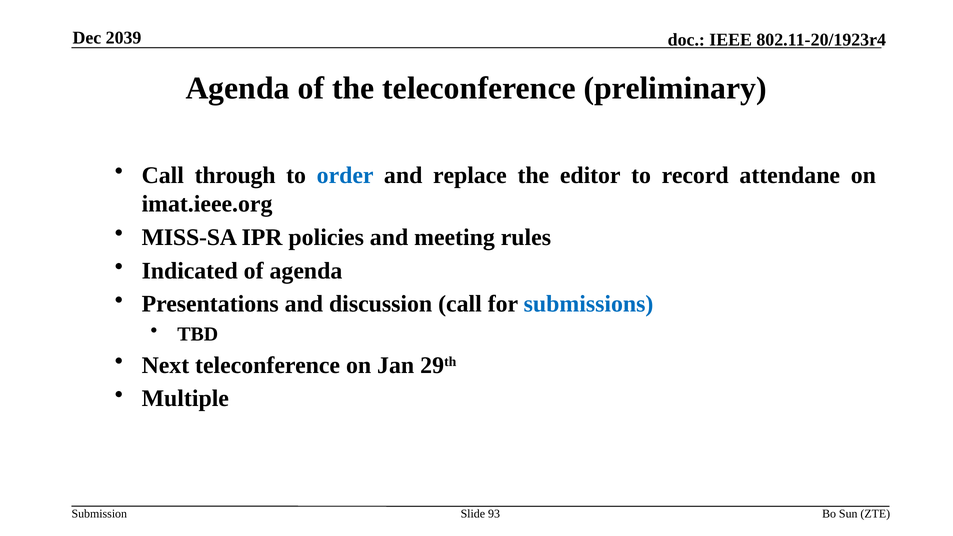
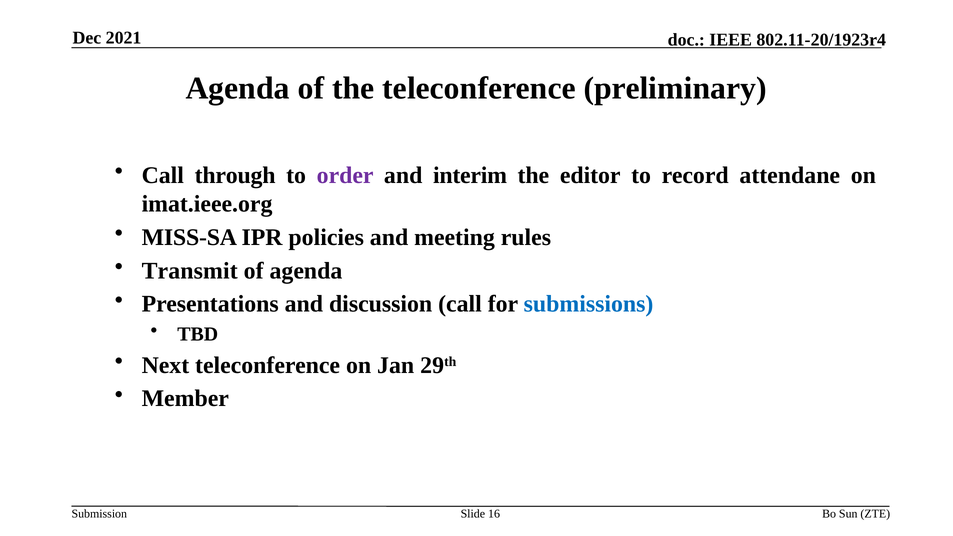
2039: 2039 -> 2021 (124, 38)
order colour: blue -> purple (345, 175)
replace: replace -> interim (470, 175)
Indicated: Indicated -> Transmit (190, 271)
Multiple: Multiple -> Member (185, 399)
93: 93 -> 16 (494, 514)
